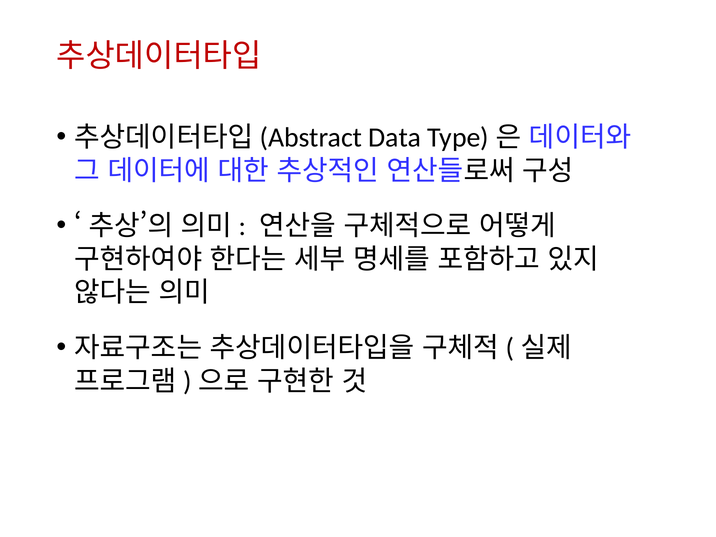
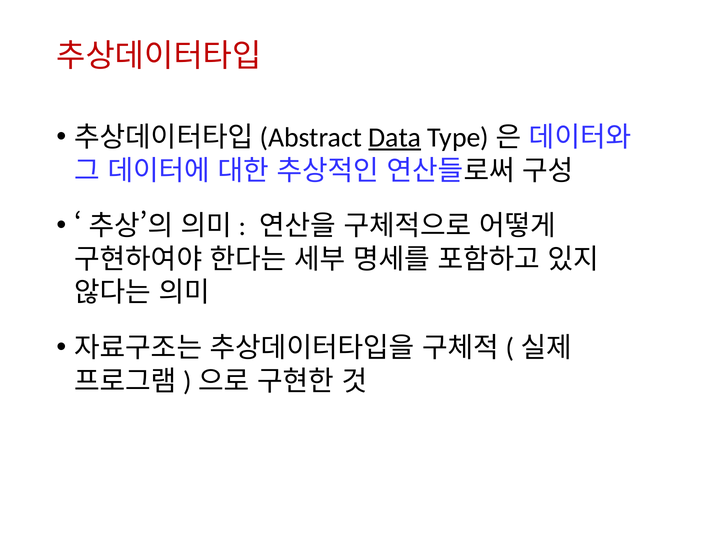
Data underline: none -> present (395, 138)
